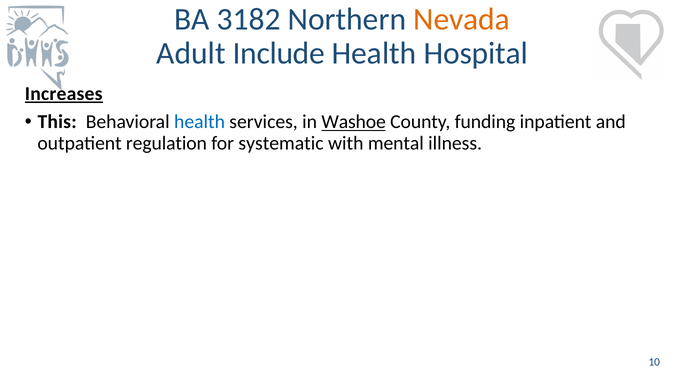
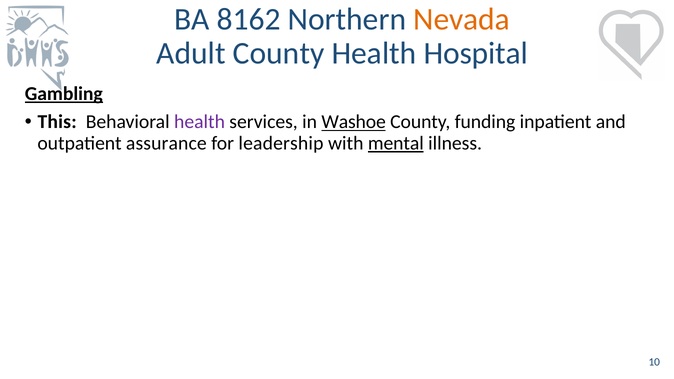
3182: 3182 -> 8162 (249, 19)
Adult Include: Include -> County (279, 54)
Increases: Increases -> Gambling (64, 94)
health colour: blue -> purple (200, 122)
regulation: regulation -> assurance (166, 143)
systematic: systematic -> leadership (281, 143)
mental underline: none -> present (396, 143)
